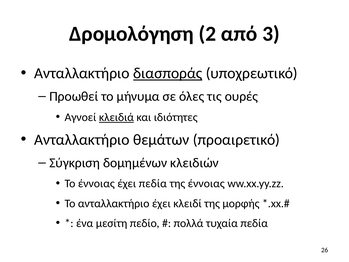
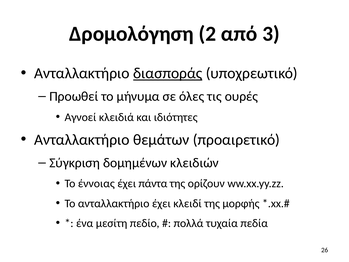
κλειδιά underline: present -> none (116, 117)
έχει πεδία: πεδία -> πάντα (153, 183)
της έννοιας: έννοιας -> ορίζουν (206, 183)
